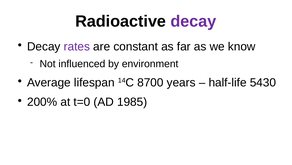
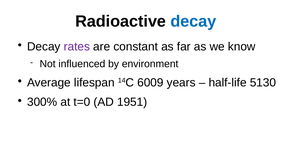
decay colour: purple -> blue (193, 21)
8700: 8700 -> 6009 (150, 82)
5430: 5430 -> 5130 (263, 82)
200%: 200% -> 300% (42, 102)
1985: 1985 -> 1951 (132, 102)
